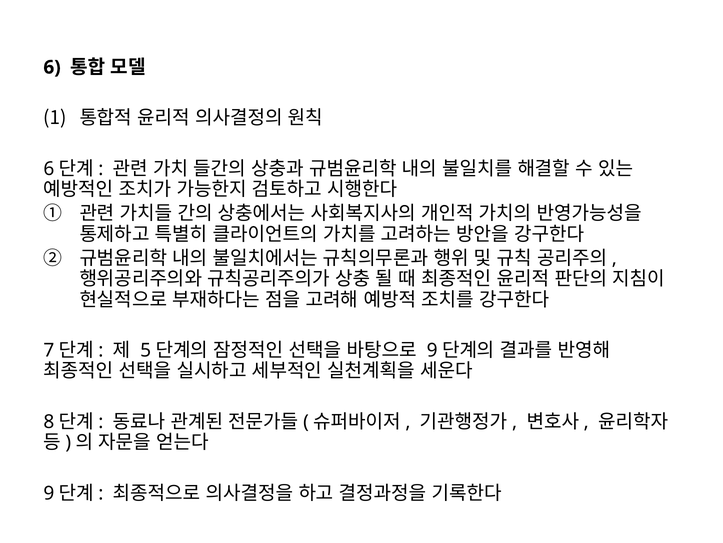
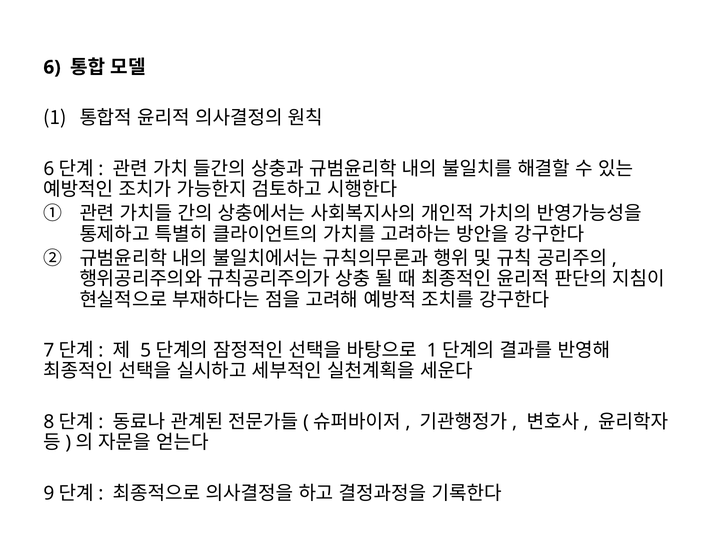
9: 9 -> 1 (432, 350)
